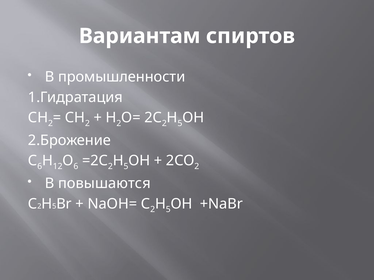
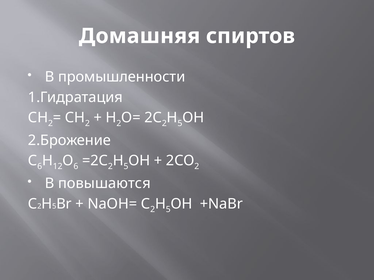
Вариантам: Вариантам -> Домашняя (139, 36)
